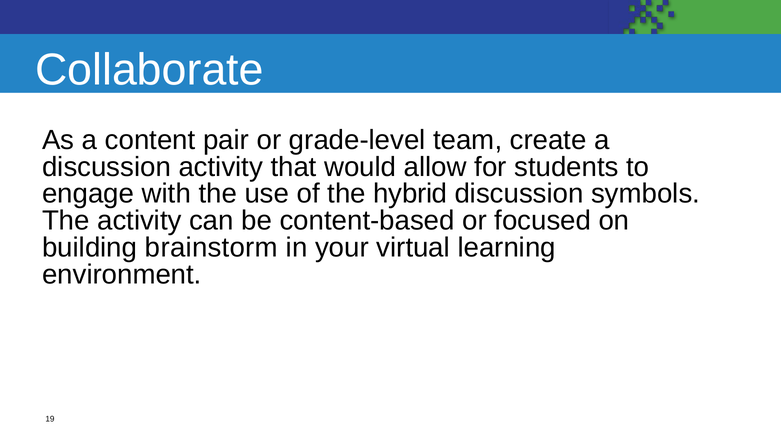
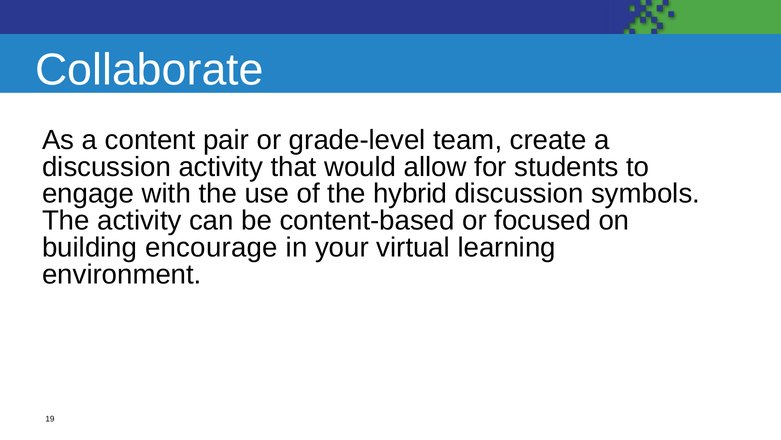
brainstorm: brainstorm -> encourage (211, 247)
